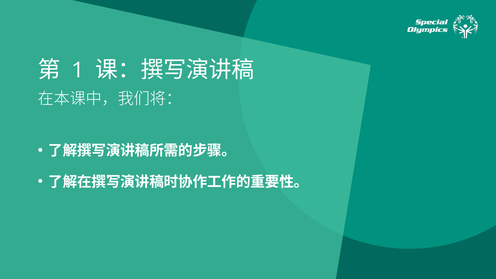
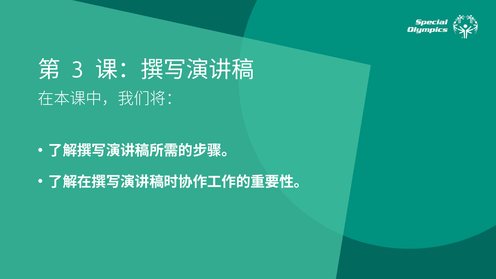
1: 1 -> 3 (78, 70)
